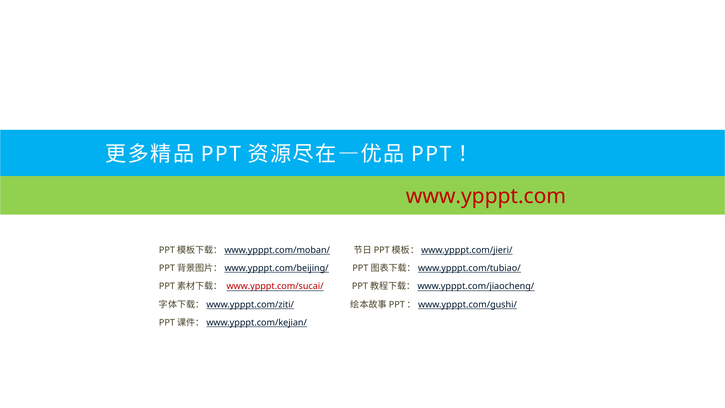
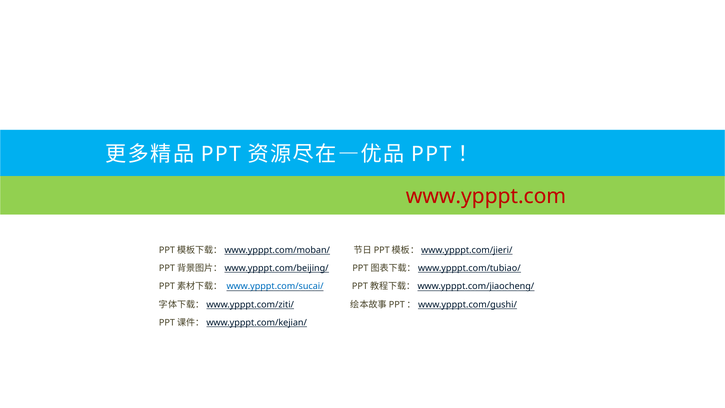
www.ypppt.com/sucai/ colour: red -> blue (275, 286)
